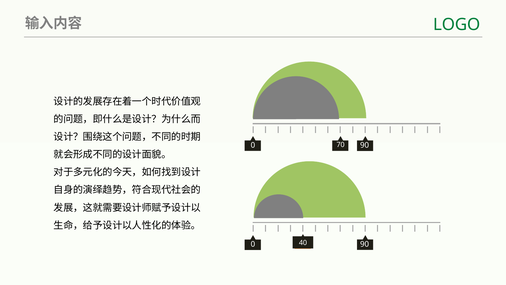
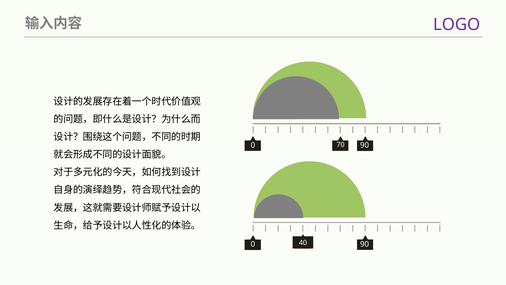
LOGO colour: green -> purple (457, 25)
